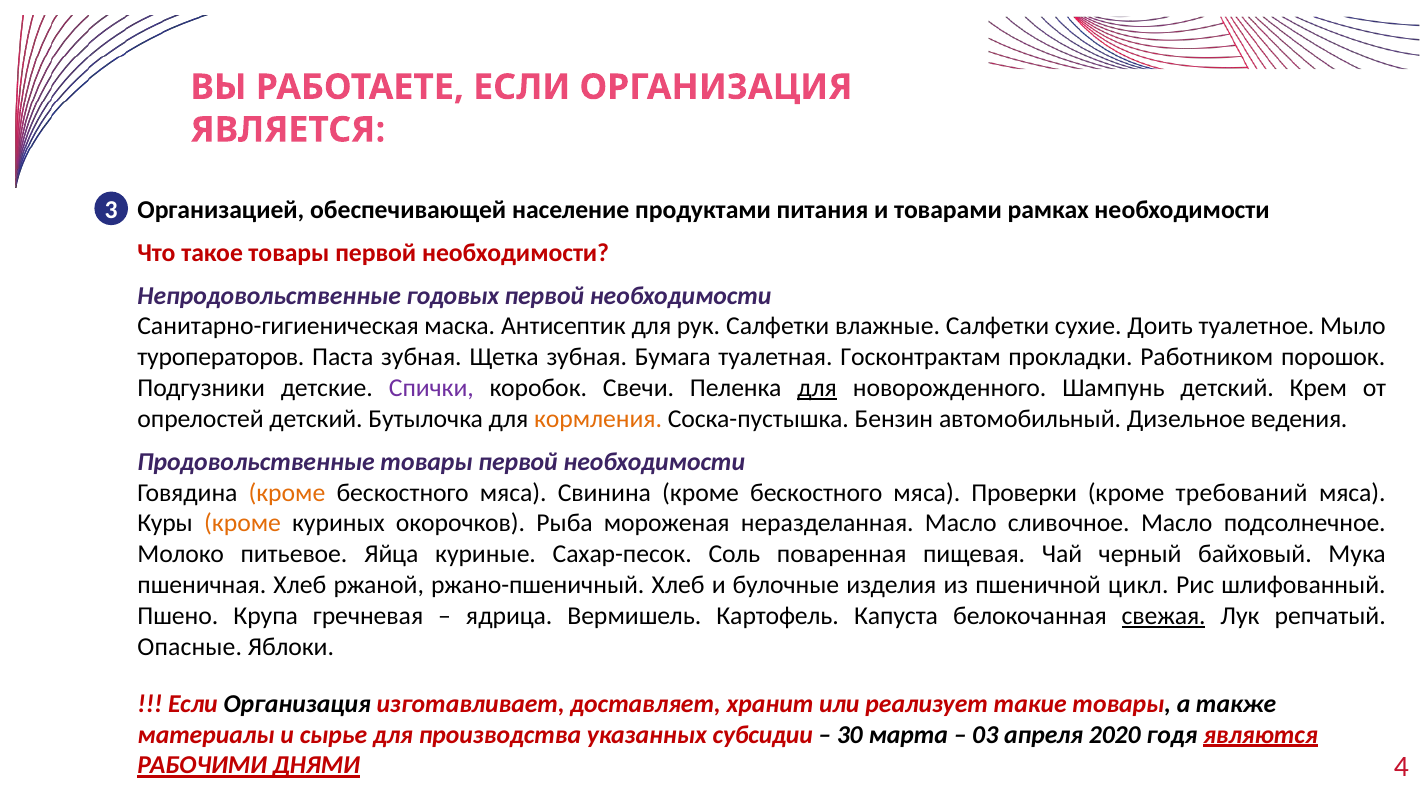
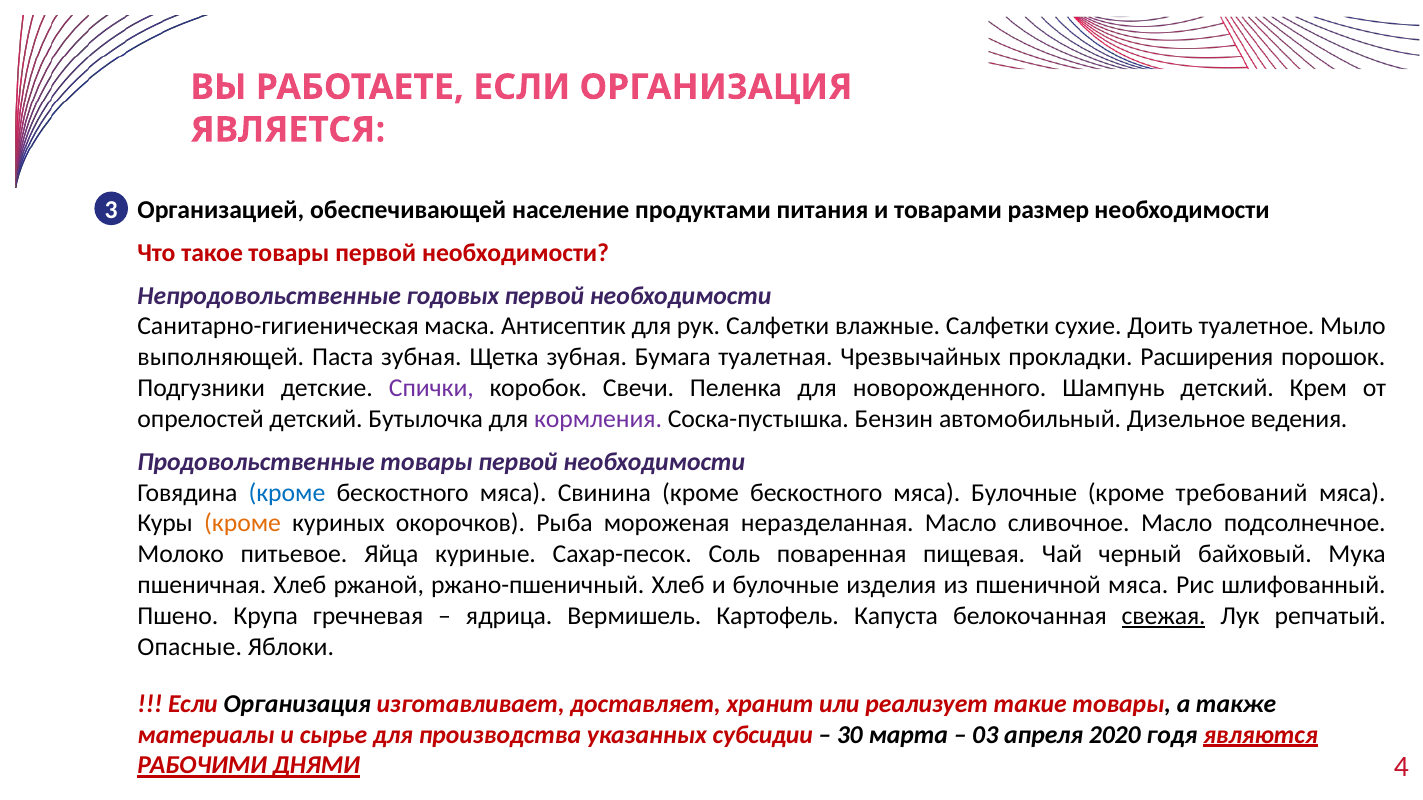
рамках: рамках -> размер (1048, 210)
туроператоров: туроператоров -> выполняющей (221, 357)
Госконтрактам: Госконтрактам -> Чрезвычайных (920, 357)
Работником: Работником -> Расширения (1207, 357)
для underline: present -> none (817, 388)
кормления colour: orange -> purple (598, 419)
кроме colour: orange -> blue (287, 493)
мяса Проверки: Проверки -> Булочные (1024, 493)
пшеничной цикл: цикл -> мяса (1138, 585)
